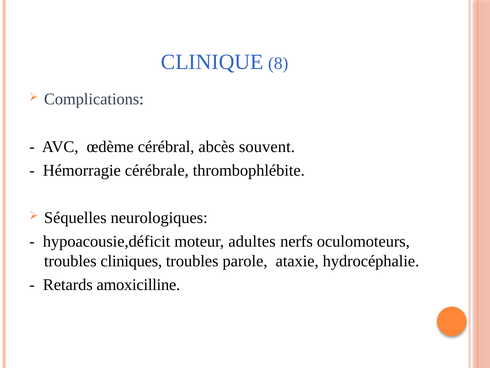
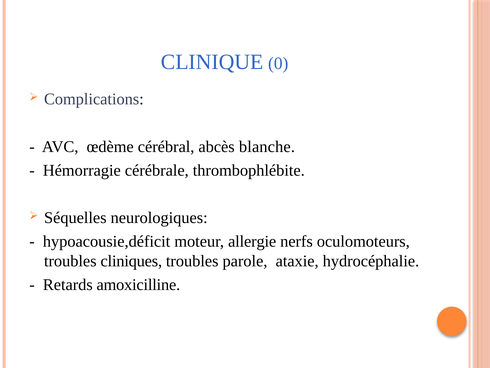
8: 8 -> 0 (278, 63)
souvent: souvent -> blanche (267, 146)
adultes: adultes -> allergie (252, 241)
